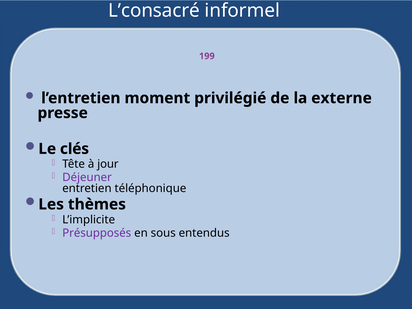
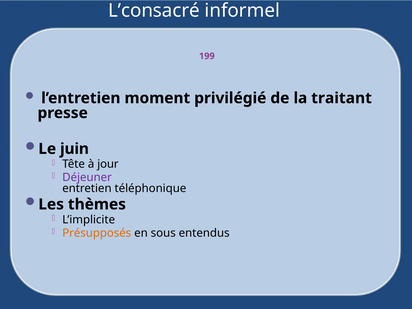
externe: externe -> traitant (342, 98)
clés: clés -> juin (74, 149)
Présupposés colour: purple -> orange (97, 233)
